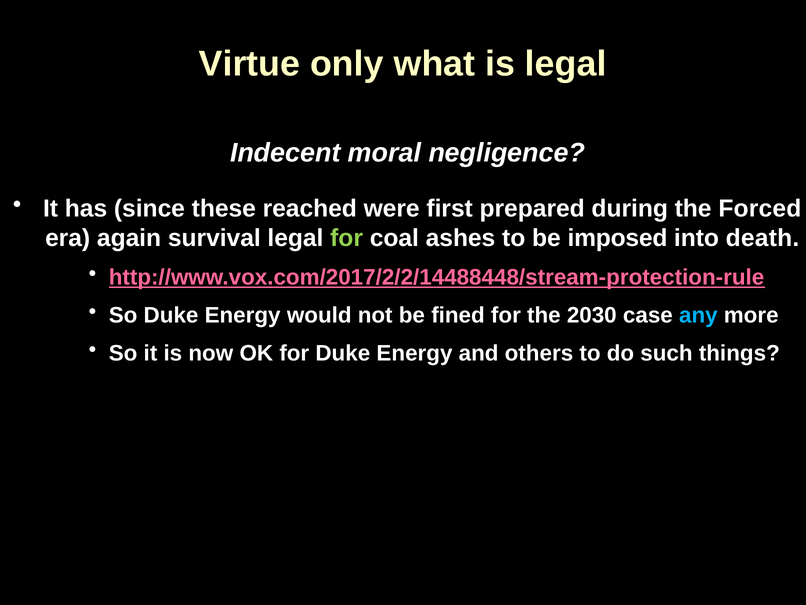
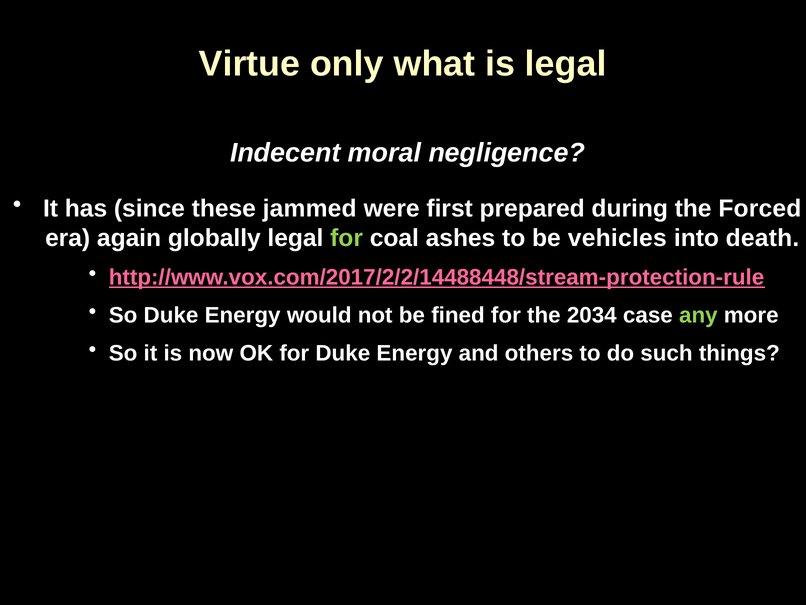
reached: reached -> jammed (310, 208)
survival: survival -> globally (214, 238)
imposed: imposed -> vehicles (617, 238)
2030: 2030 -> 2034 (592, 315)
any colour: light blue -> light green (698, 315)
